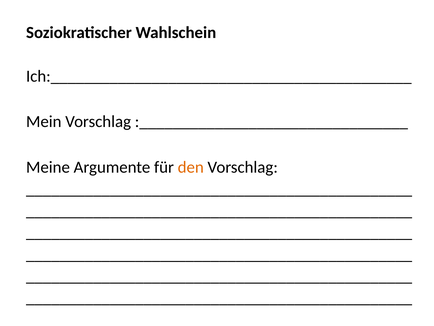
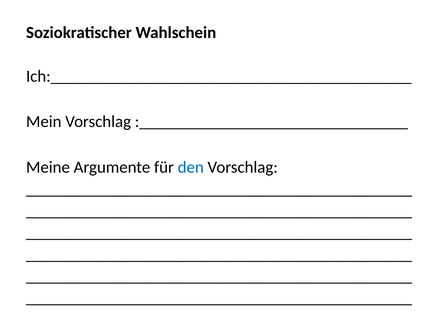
den colour: orange -> blue (191, 167)
